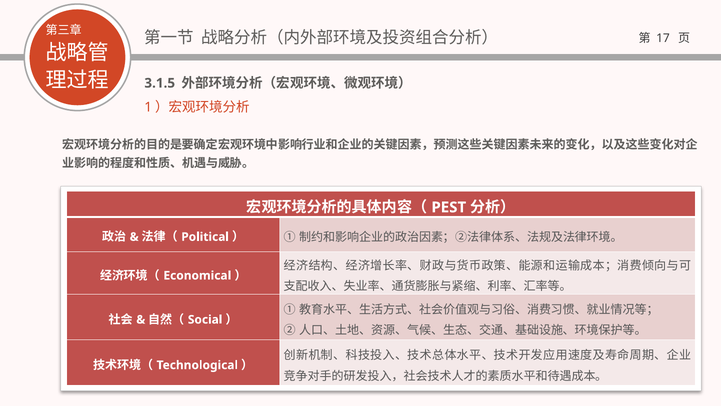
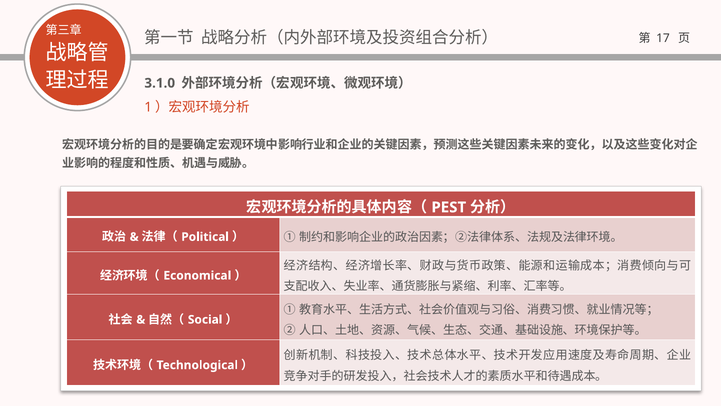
3.1.5: 3.1.5 -> 3.1.0 (160, 83)
